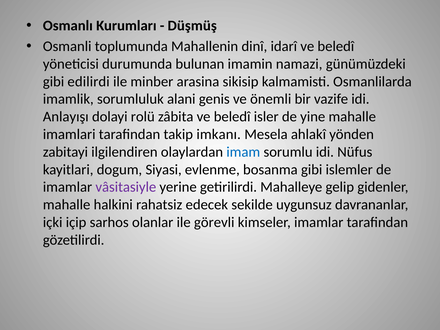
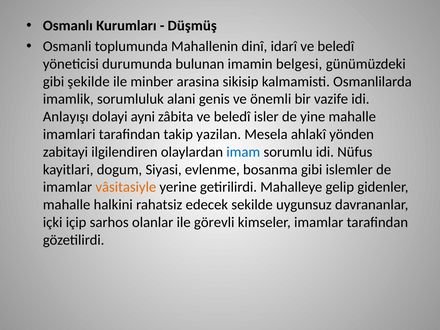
namazi: namazi -> belgesi (299, 64)
edilirdi: edilirdi -> şekilde (89, 82)
rolü: rolü -> ayni (143, 117)
imkanı: imkanı -> yazilan (219, 134)
vâsitasiyle colour: purple -> orange (126, 187)
